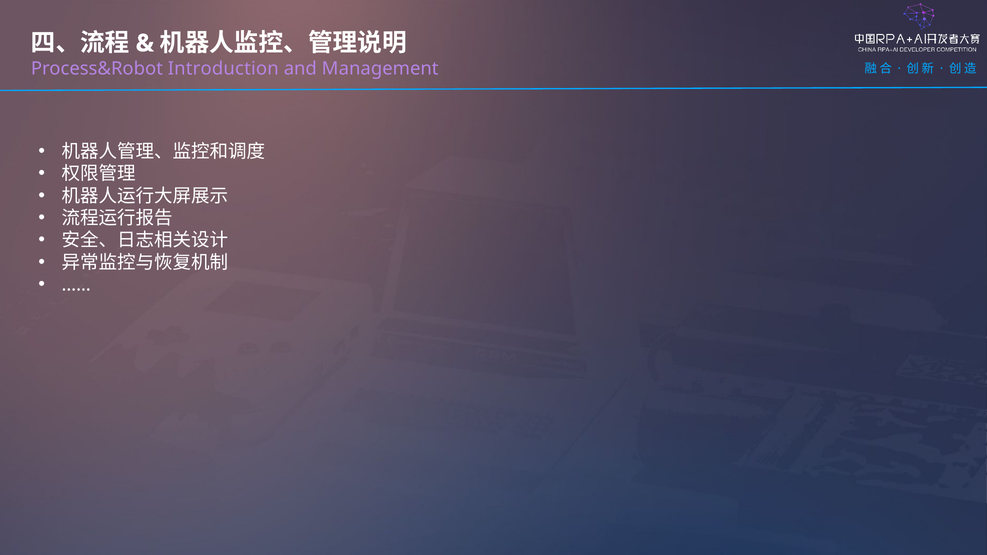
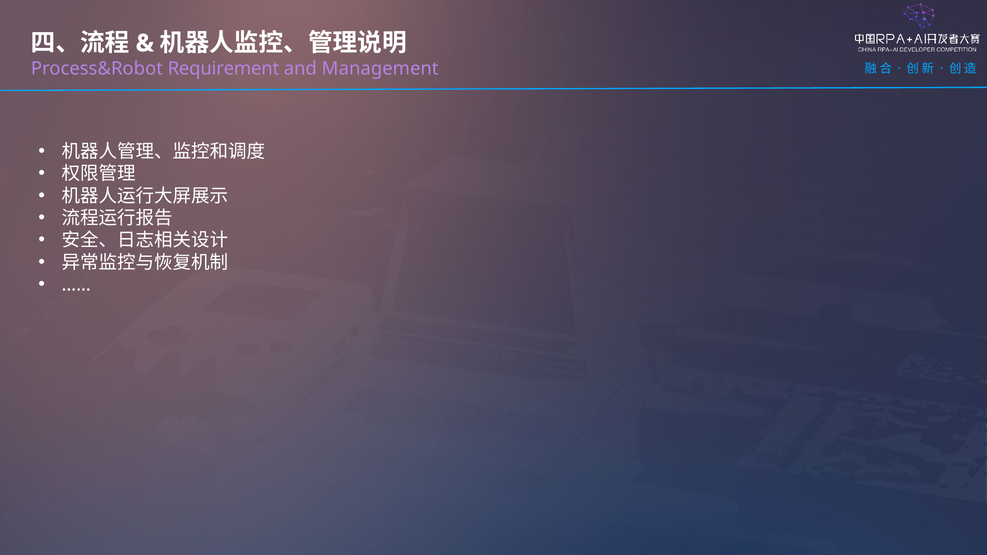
Introduction: Introduction -> Requirement (223, 69)
